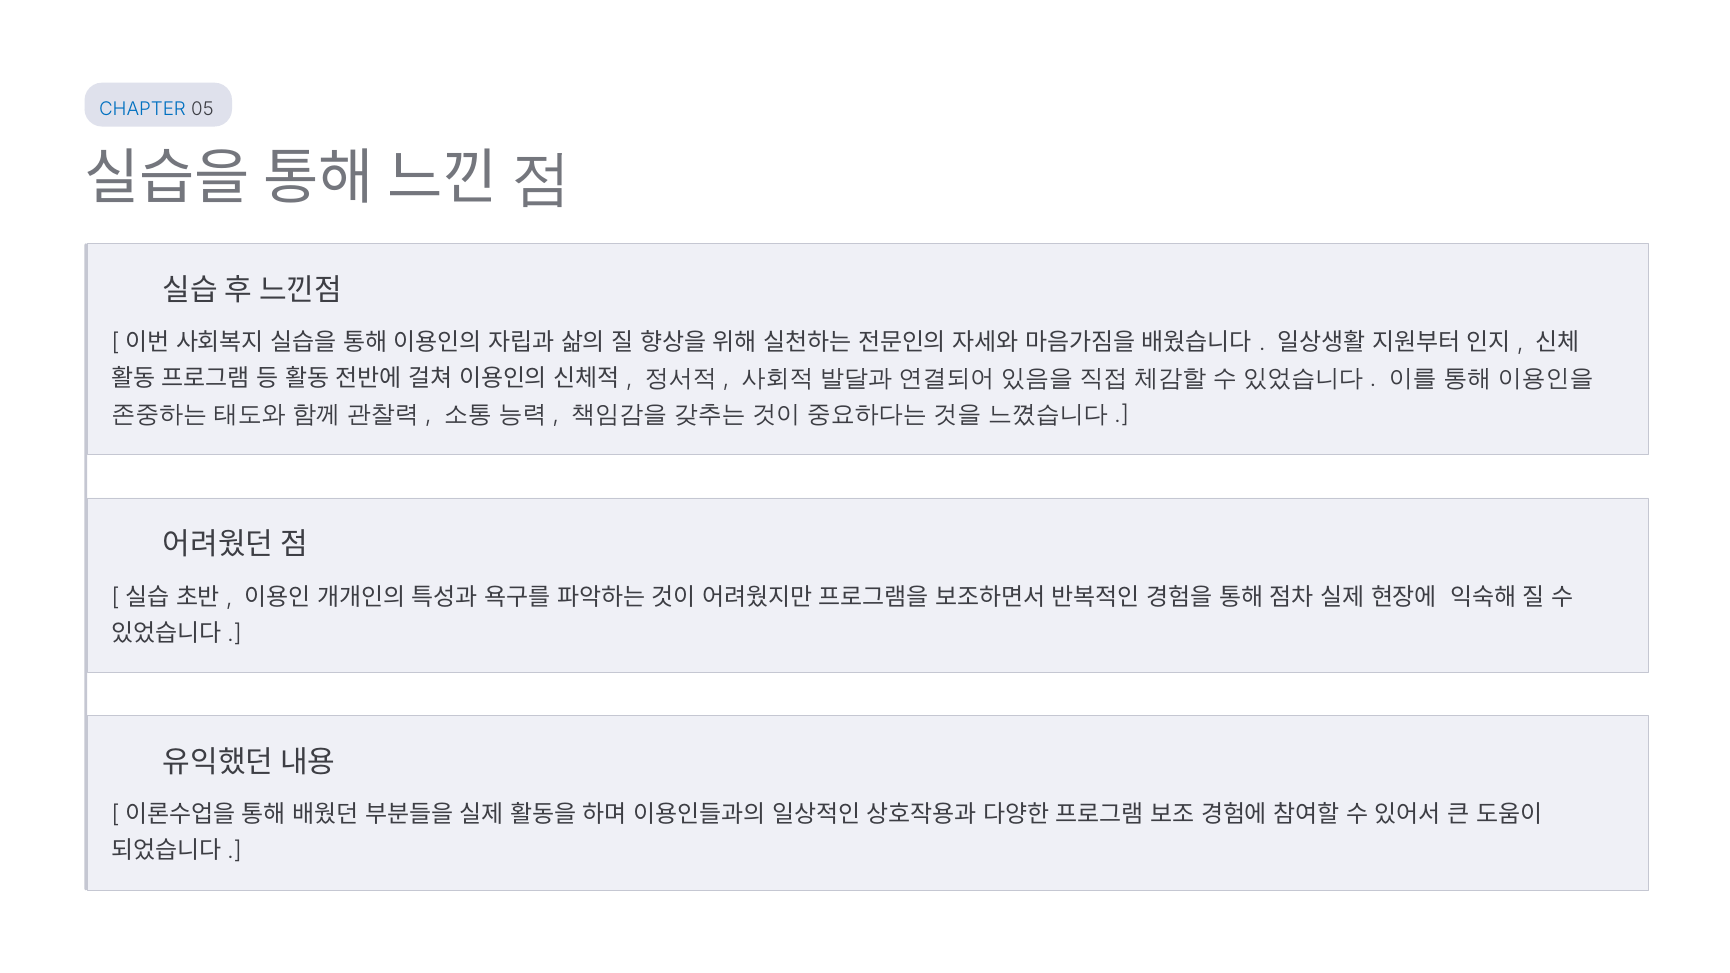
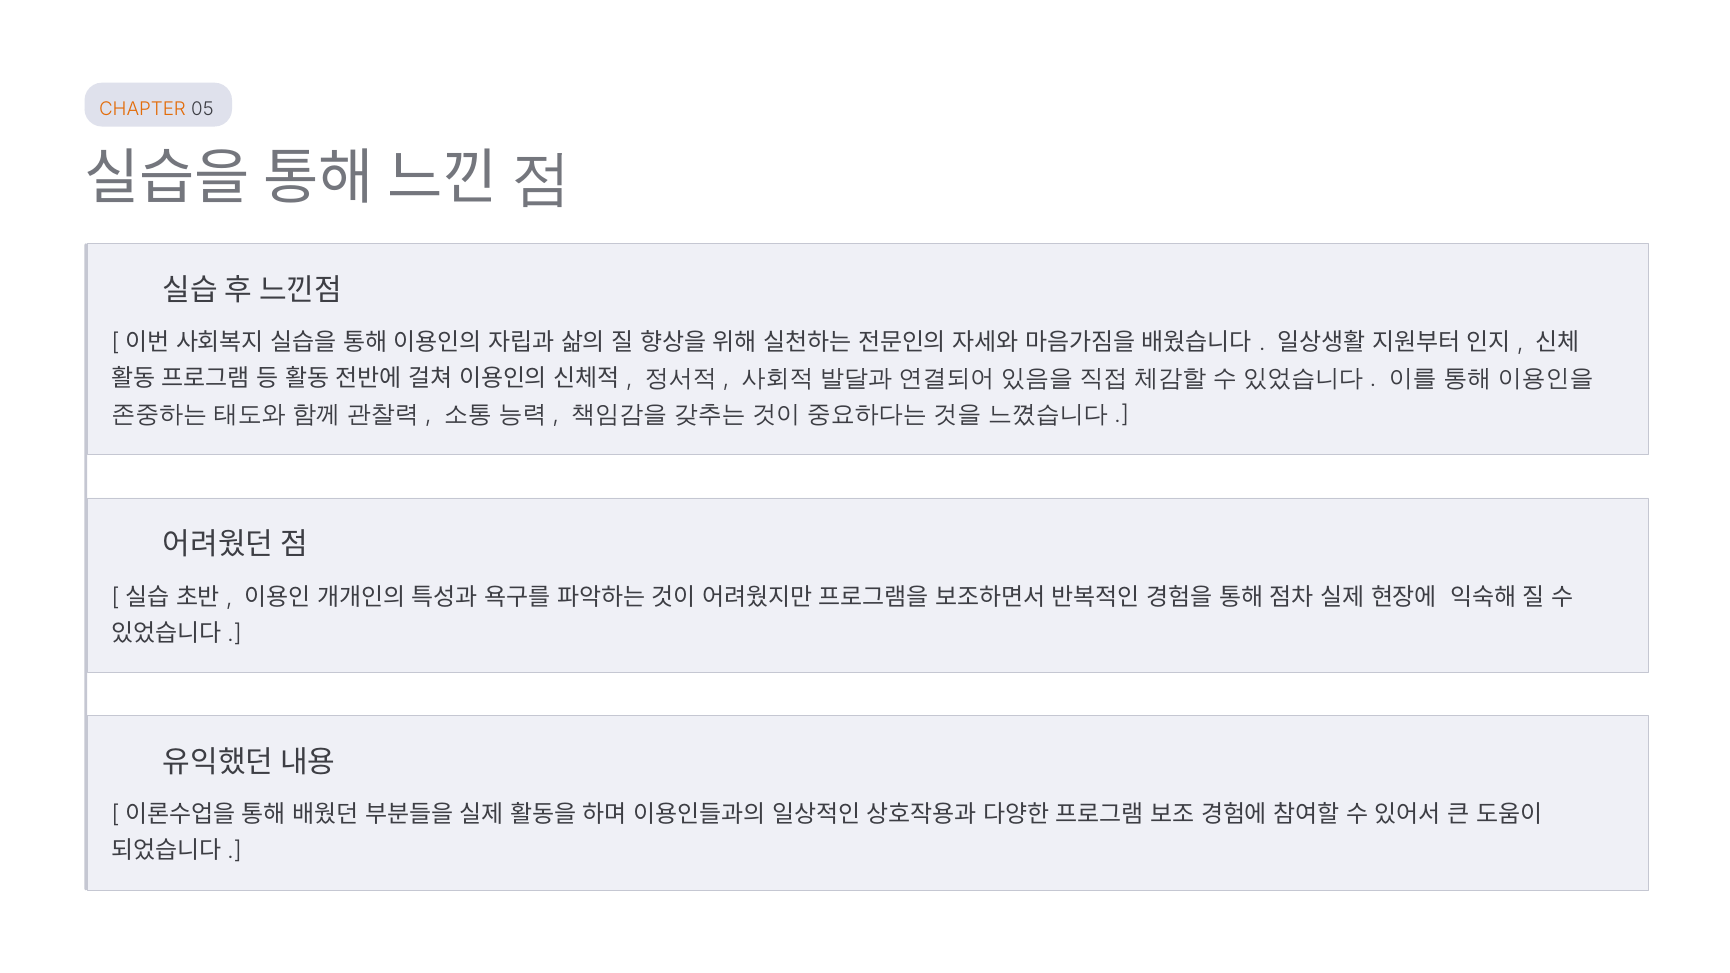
CHAPTER colour: blue -> orange (142, 109)
